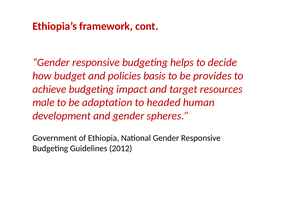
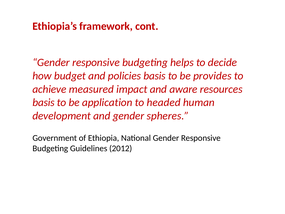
achieve budgeting: budgeting -> measured (91, 89)
target: target -> aware (183, 89)
male: male -> basis (43, 102)
adaptation: adaptation -> application (107, 102)
